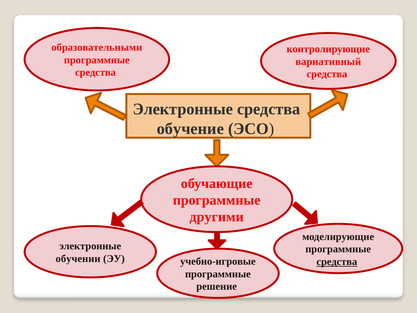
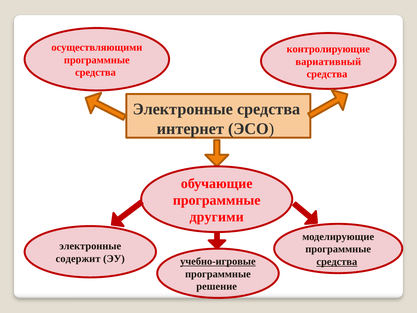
образовательными: образовательными -> осуществляющими (97, 47)
обучение: обучение -> интернет (190, 129)
обучении: обучении -> содержит (78, 258)
учебно-игровые underline: none -> present (218, 261)
